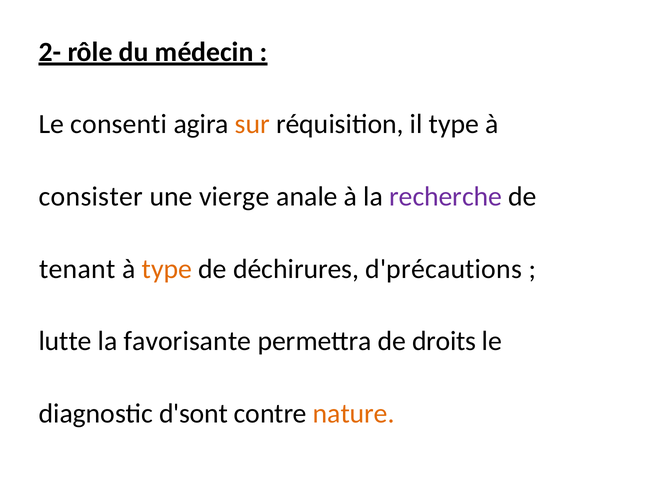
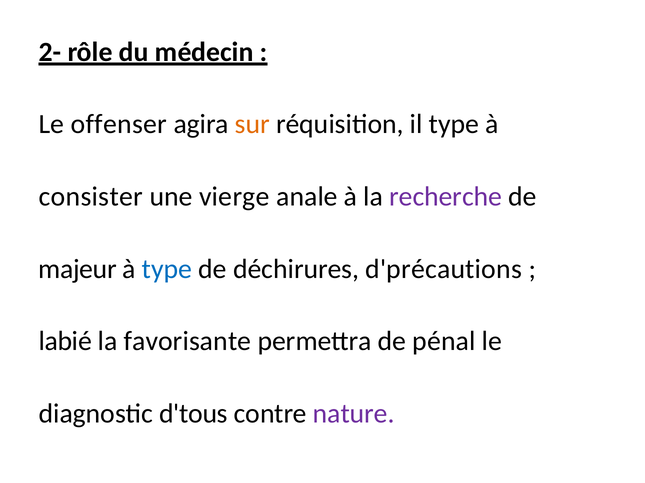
consenti: consenti -> offenser (119, 125)
tenant: tenant -> majeur (78, 269)
type colour: orange -> blue (167, 269)
lutte: lutte -> labié (65, 342)
droits: droits -> pénal (444, 342)
d'sont: d'sont -> d'tous (193, 414)
nature colour: orange -> purple (354, 414)
